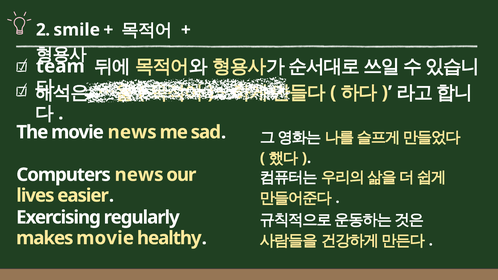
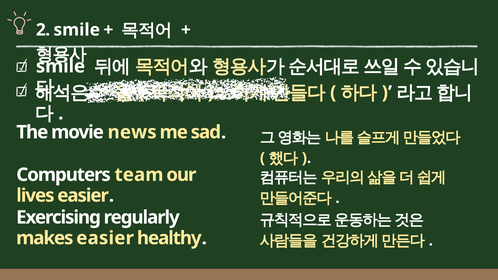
team: team -> smile (60, 66)
Computers news: news -> team (139, 175)
makes movie: movie -> easier (105, 238)
